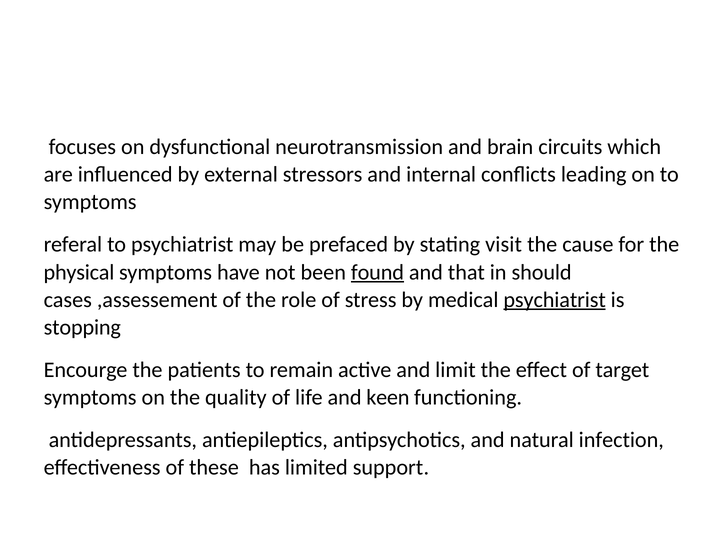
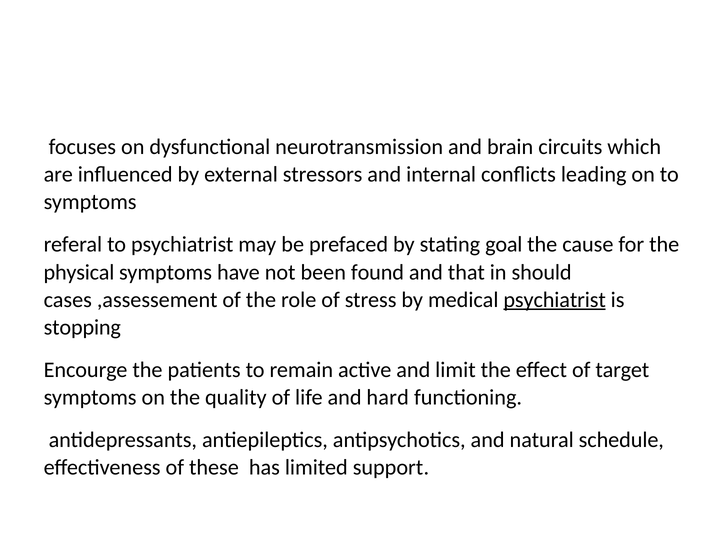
visit: visit -> goal (504, 245)
found underline: present -> none (377, 272)
keen: keen -> hard (388, 397)
infection: infection -> schedule (621, 440)
